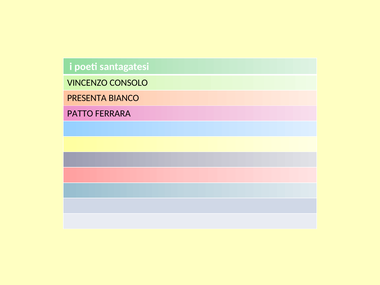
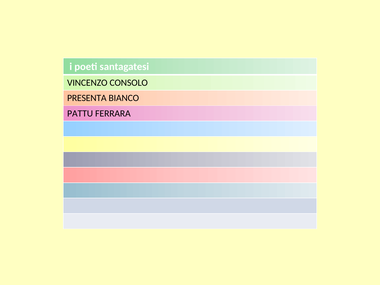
PATTO: PATTO -> PATTU (80, 113)
